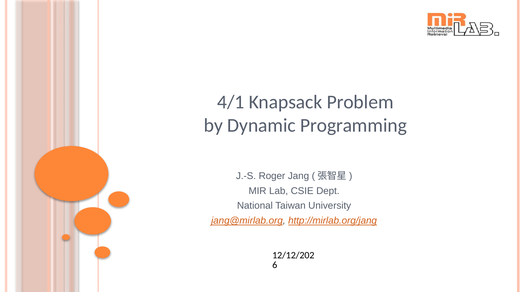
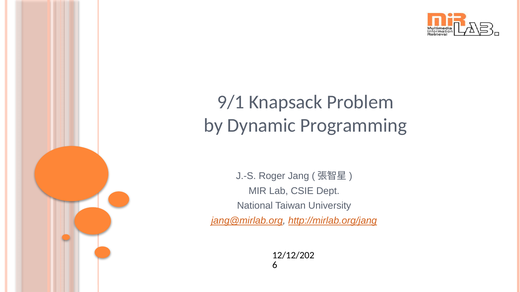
4/1: 4/1 -> 9/1 (231, 102)
